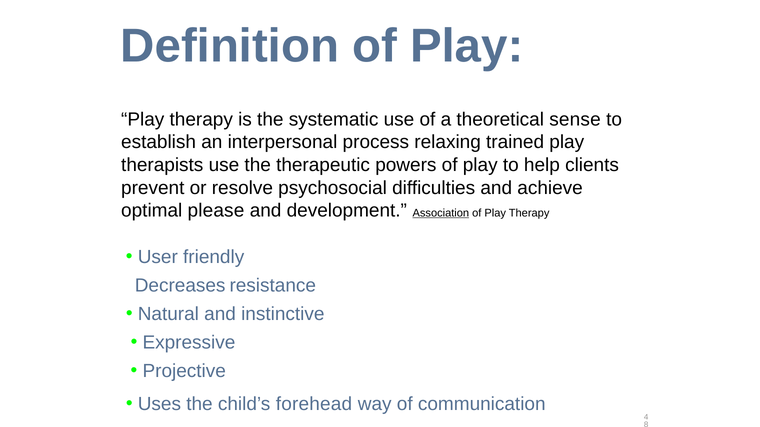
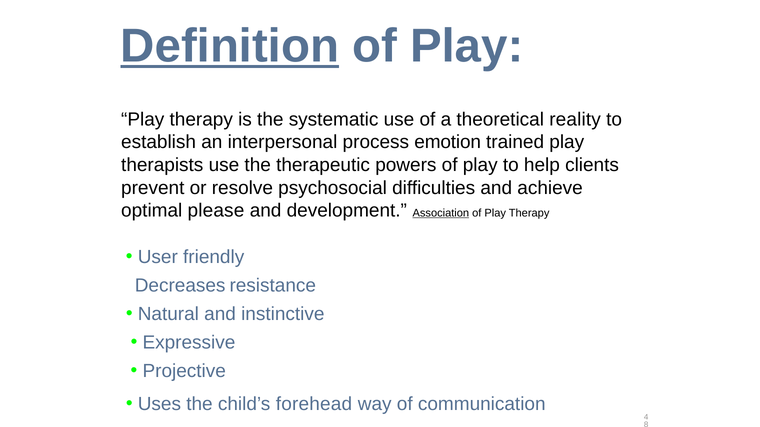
Definition underline: none -> present (230, 46)
sense: sense -> reality (575, 120)
relaxing: relaxing -> emotion (448, 142)
